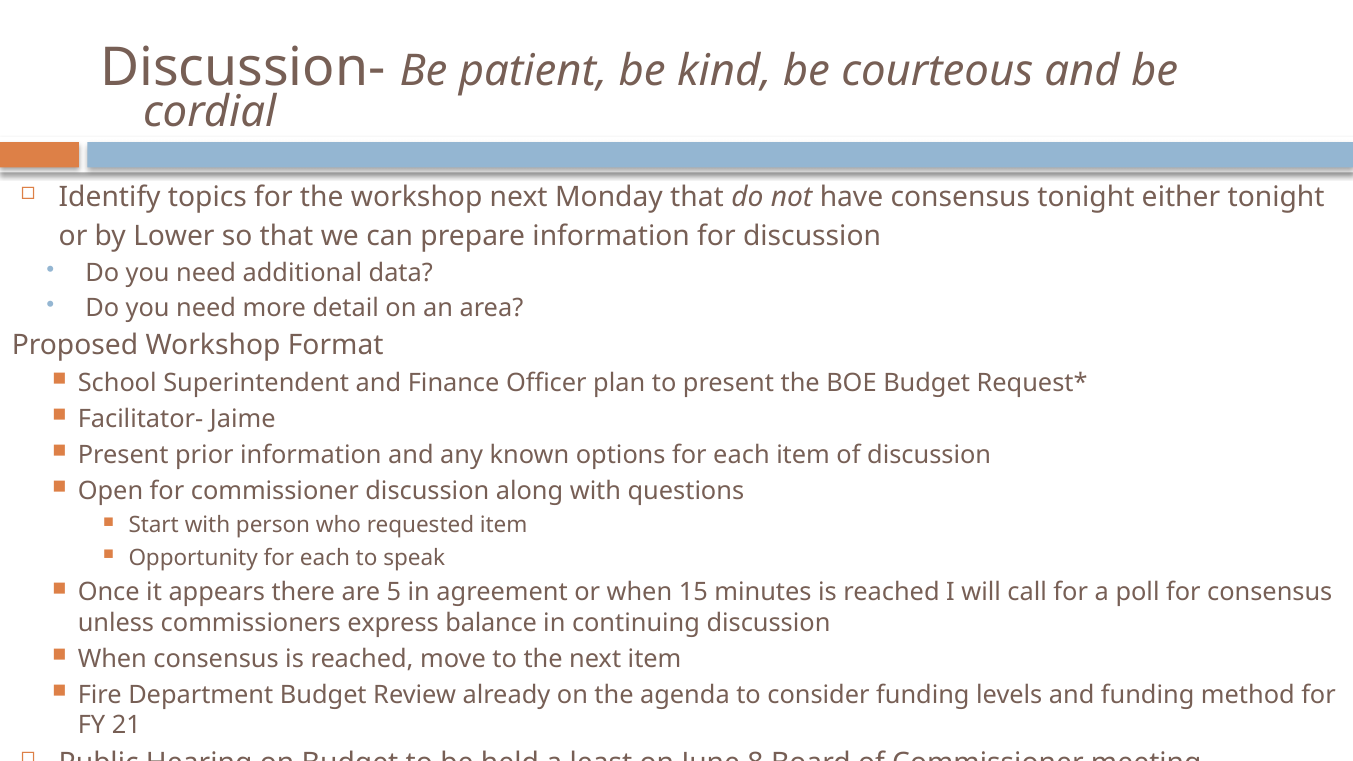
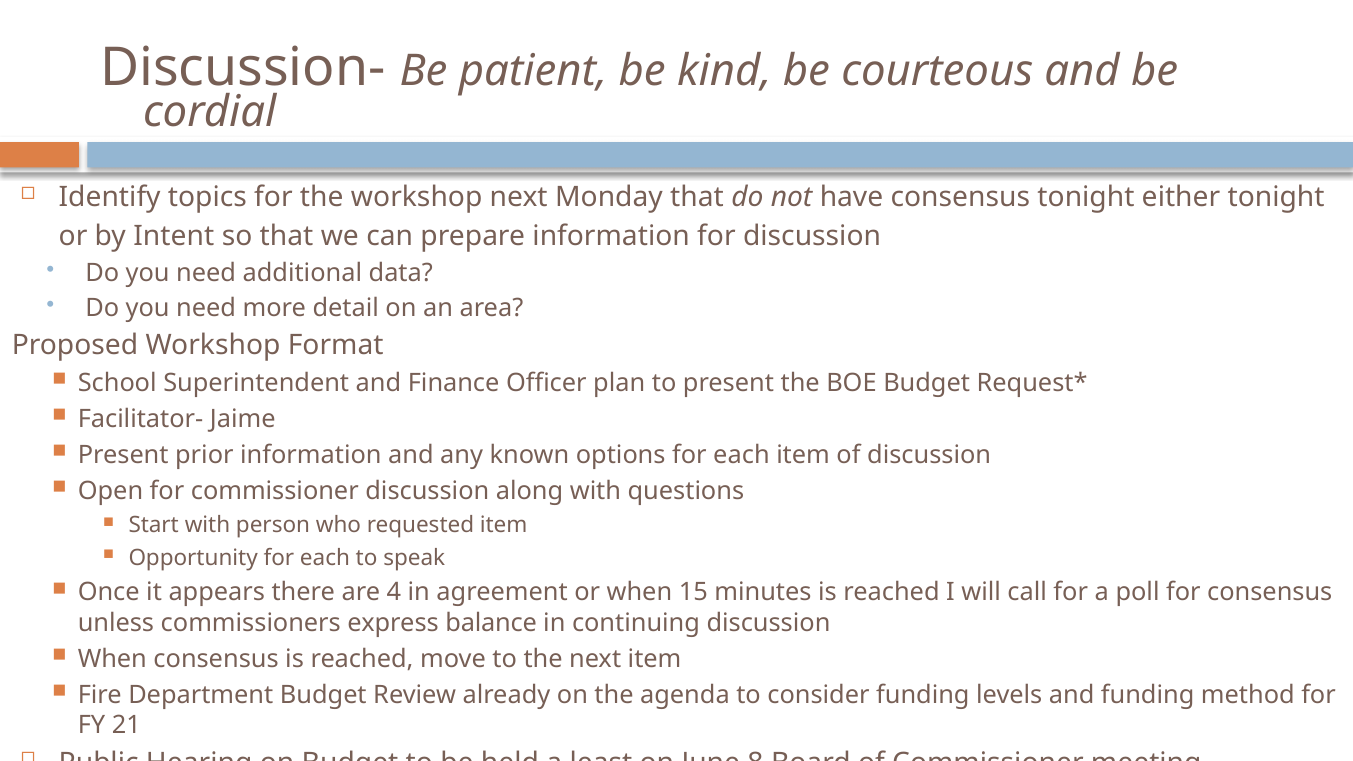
Lower: Lower -> Intent (174, 236)
5: 5 -> 4 (394, 593)
